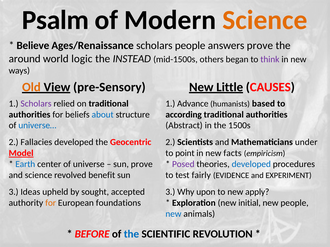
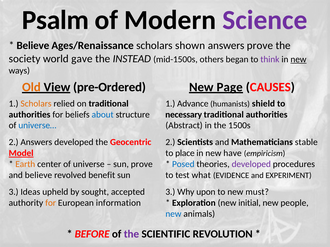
Science colour: orange -> purple (265, 20)
scholars people: people -> shown (190, 46)
around: around -> society (25, 59)
logic: logic -> gave (82, 59)
new underline: none -> present (298, 59)
pre-Sensory: pre-Sensory -> pre-Ordered (109, 87)
Little: Little -> Page (230, 87)
Scholars colour: purple -> orange (36, 104)
based: based -> shield (263, 104)
according: according -> necessary (184, 115)
2 Fallacies: Fallacies -> Answers (36, 142)
under: under -> stable (306, 142)
point: point -> place (185, 154)
facts: facts -> have (233, 154)
Earth colour: blue -> orange (25, 165)
Posed colour: purple -> blue (183, 165)
developed colour: blue -> purple (251, 165)
and science: science -> believe (38, 176)
fairly: fairly -> what (201, 176)
apply: apply -> must (257, 192)
foundations: foundations -> information (118, 203)
the colour: blue -> purple (131, 234)
